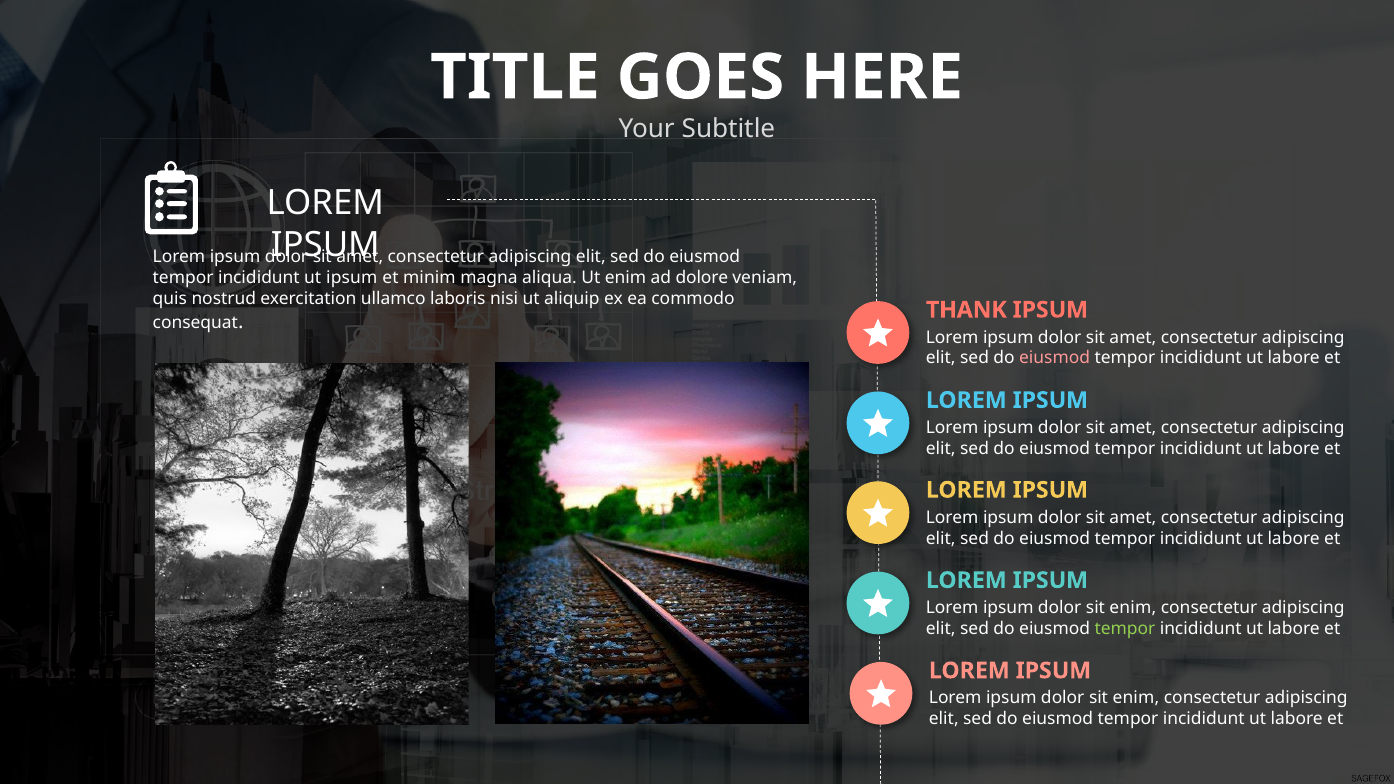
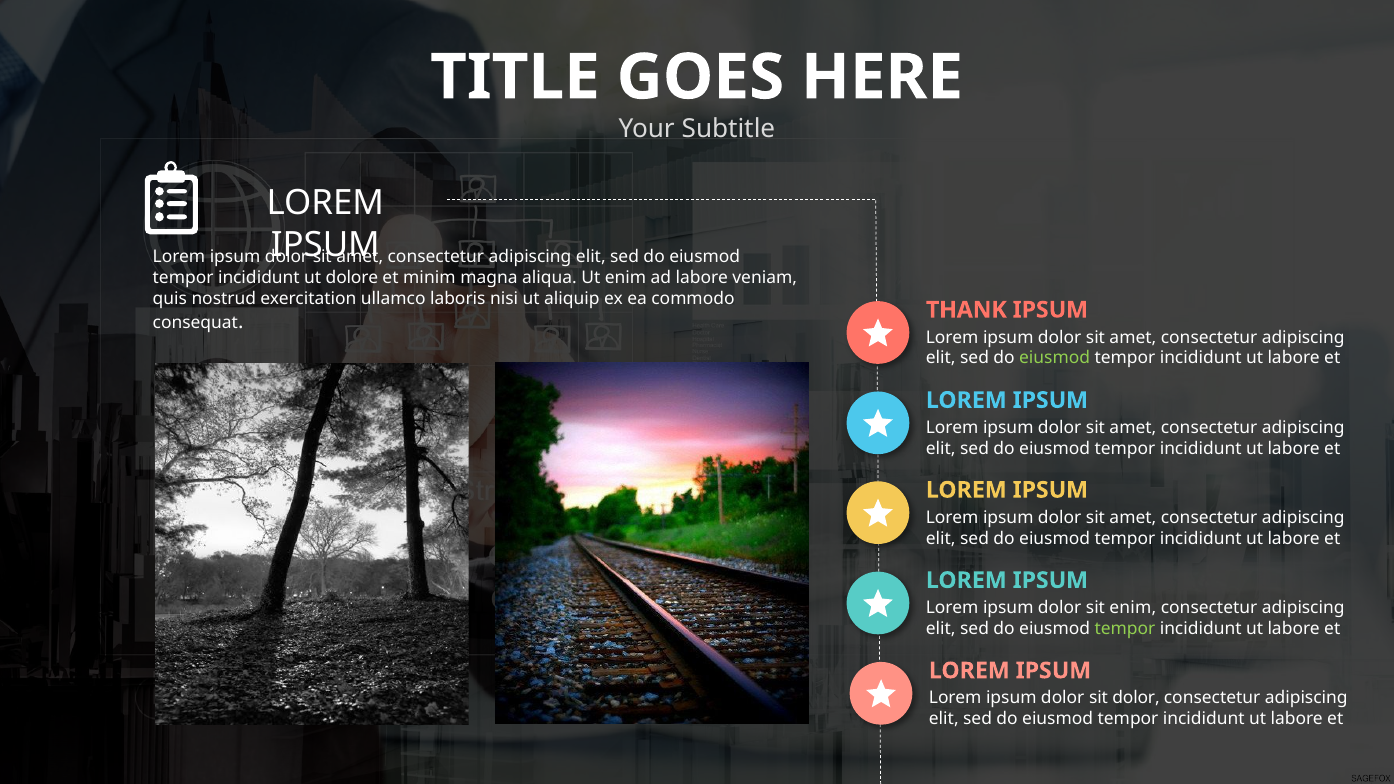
ut ipsum: ipsum -> dolore (352, 278)
ad dolore: dolore -> labore (702, 278)
eiusmod colour: pink -> light green (1055, 358)
enim: enim -> dolor (1136, 698)
